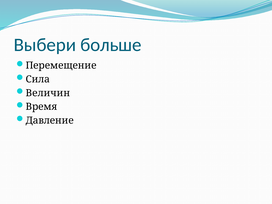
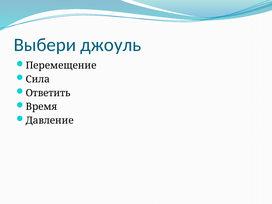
больше: больше -> джоуль (111, 45)
Величин: Величин -> Ответить (48, 93)
